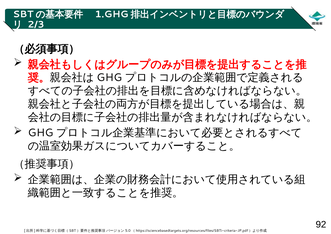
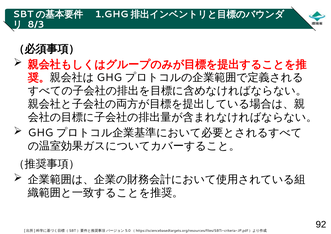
2/3: 2/3 -> 8/3 (36, 24)
